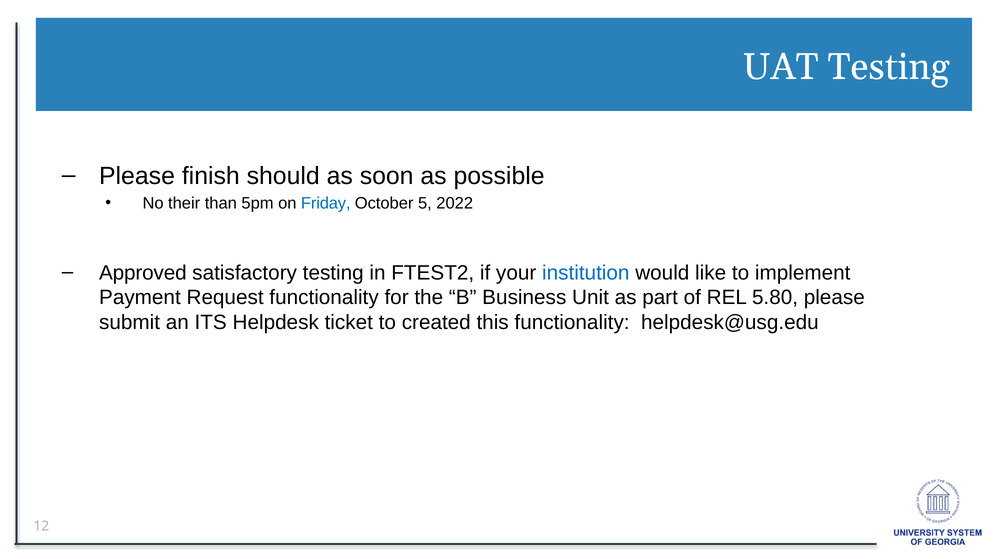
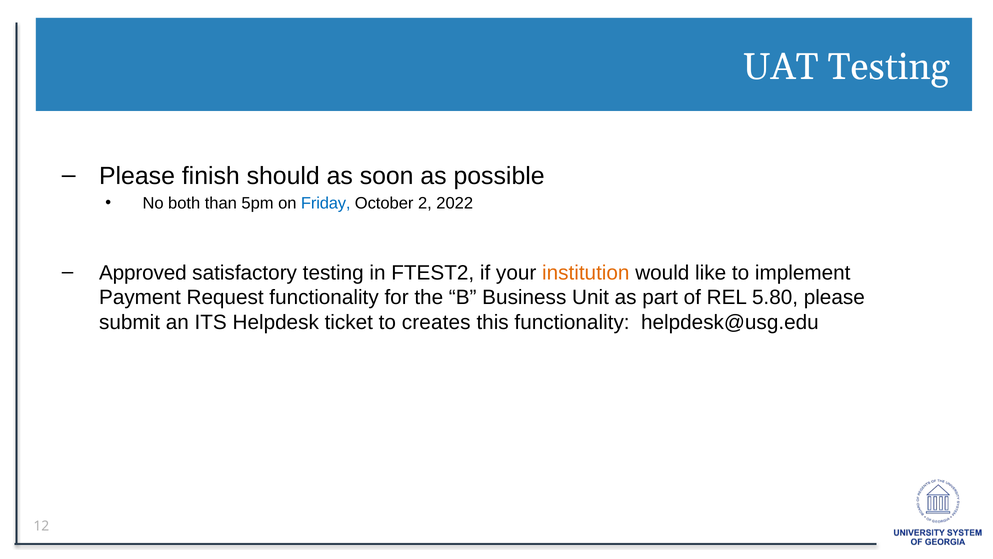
their: their -> both (184, 203)
5: 5 -> 2 (425, 203)
institution colour: blue -> orange (586, 272)
created: created -> creates (436, 322)
